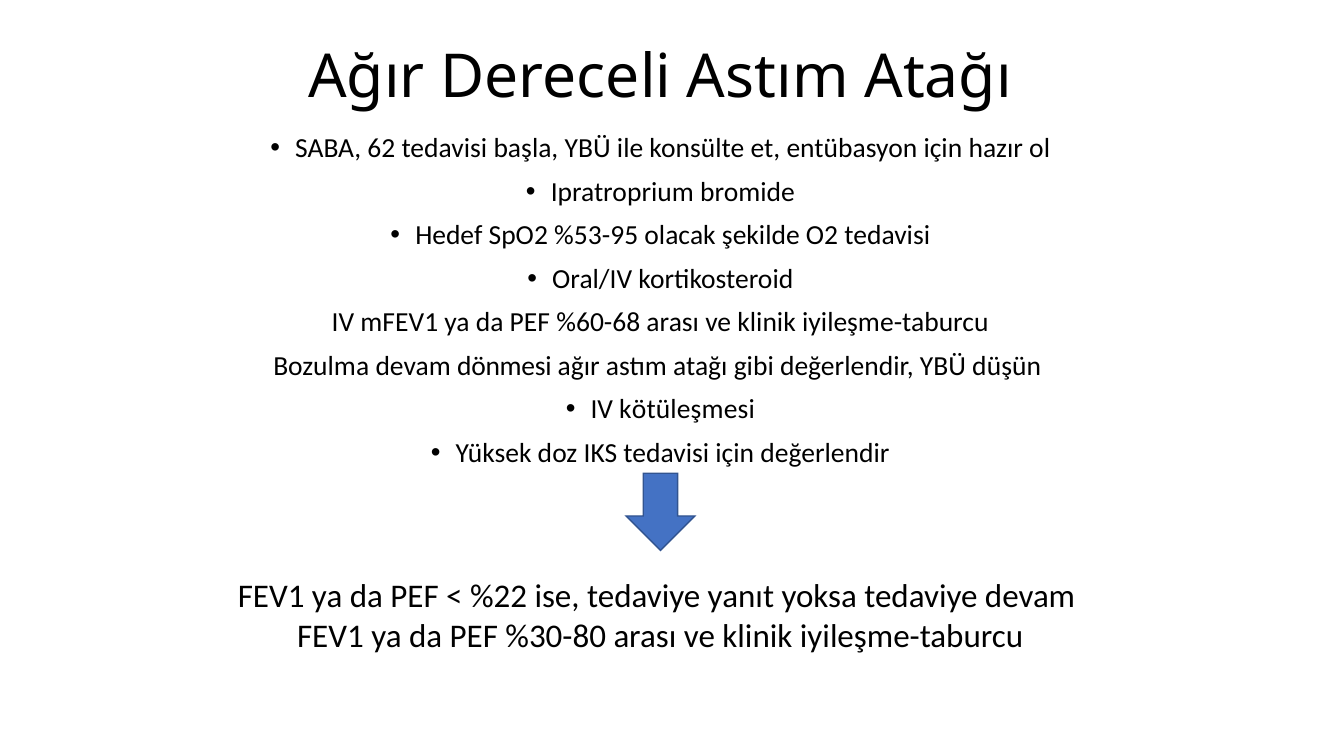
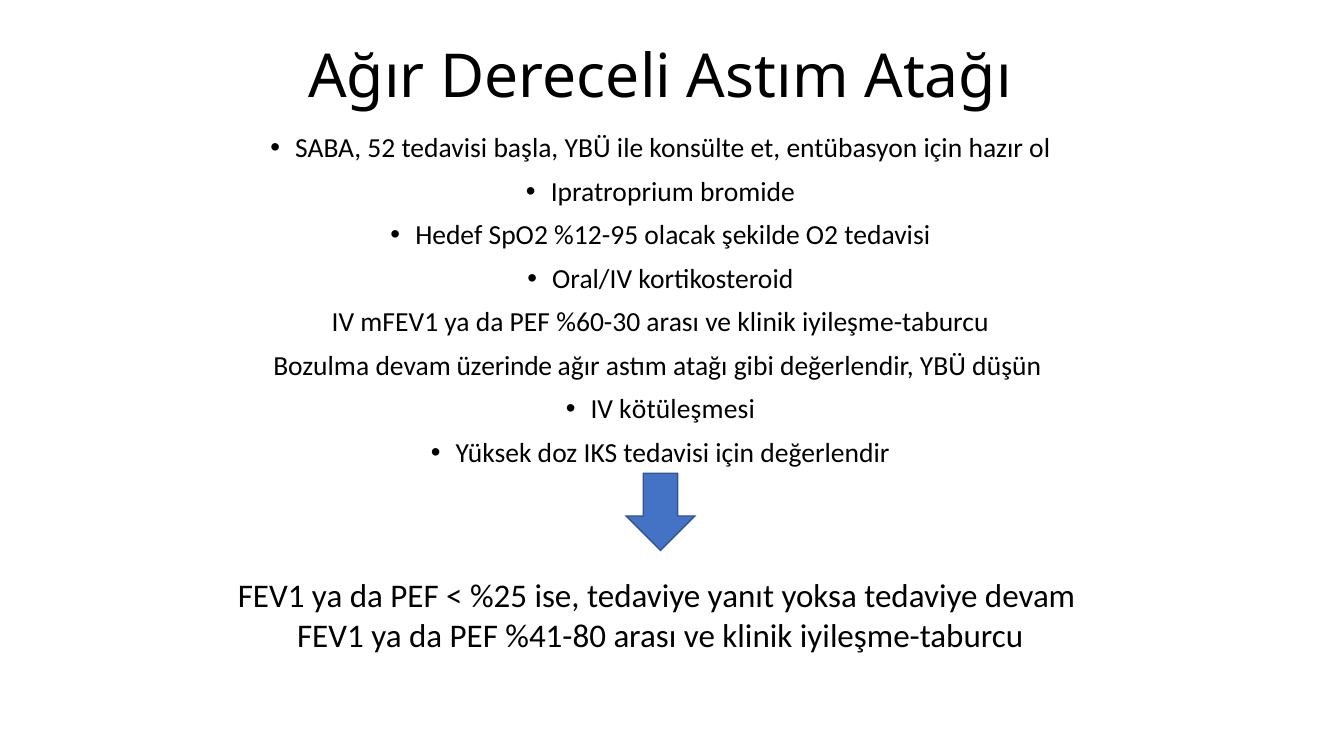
62: 62 -> 52 (381, 149)
%53-95: %53-95 -> %12-95 (596, 236)
%60-68: %60-68 -> %60-30 (598, 323)
dönmesi: dönmesi -> üzerinde (504, 366)
%22: %22 -> %25 (499, 597)
%30-80: %30-80 -> %41-80 (556, 636)
